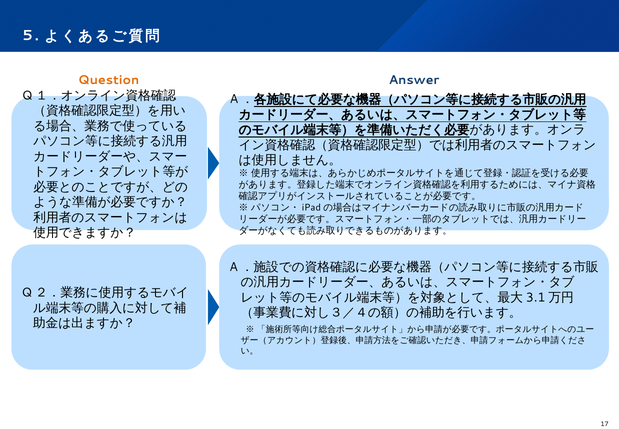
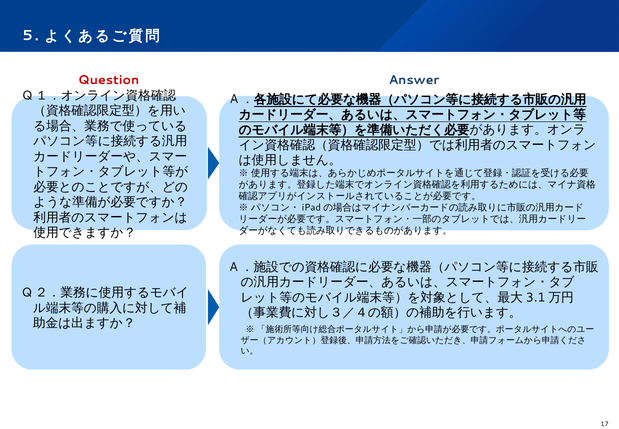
Question colour: orange -> red (109, 80)
